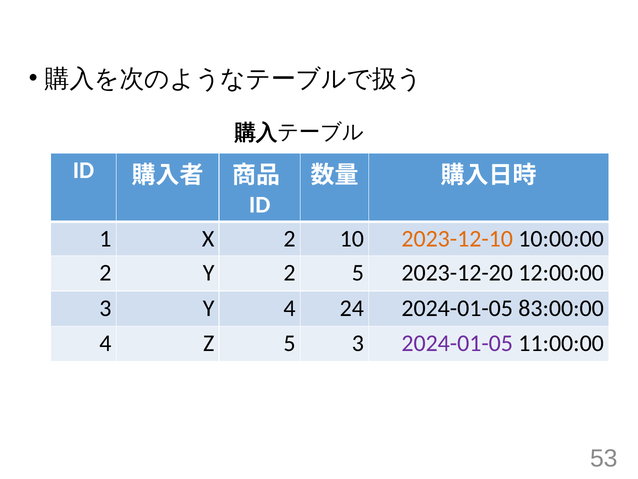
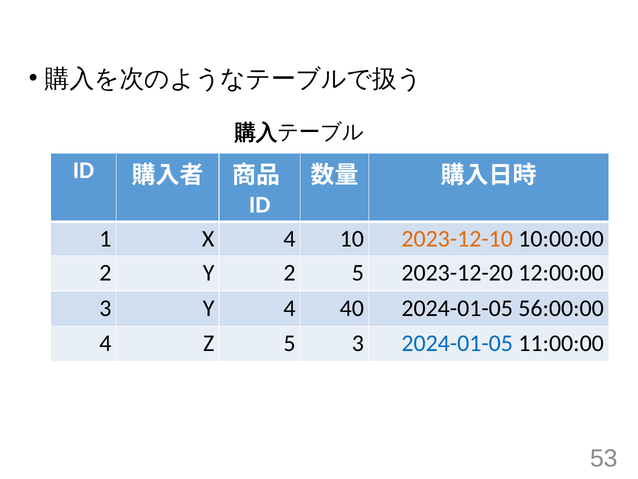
X 2: 2 -> 4 (289, 239)
24: 24 -> 40 (352, 308)
83:00:00: 83:00:00 -> 56:00:00 (561, 308)
2024-01-05 colour: purple -> blue (457, 343)
